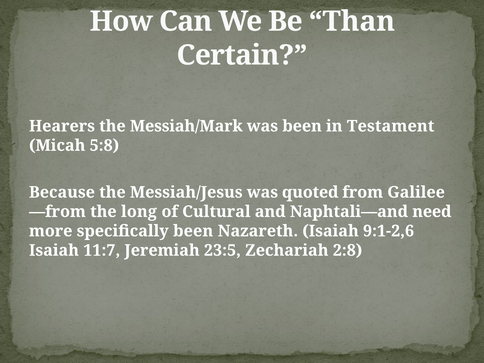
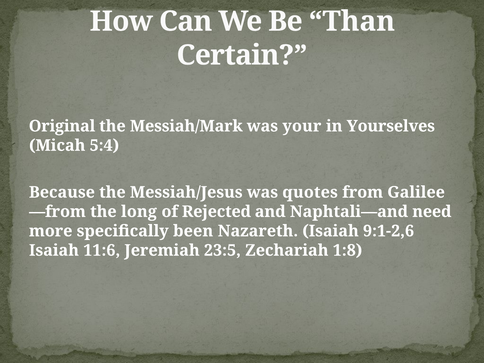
Hearers: Hearers -> Original (62, 126)
was been: been -> your (302, 126)
Testament: Testament -> Yourselves (391, 126)
5:8: 5:8 -> 5:4 (104, 145)
quoted: quoted -> quotes (310, 192)
Cultural: Cultural -> Rejected (216, 212)
11:7: 11:7 -> 11:6 (102, 250)
2:8: 2:8 -> 1:8 (348, 250)
